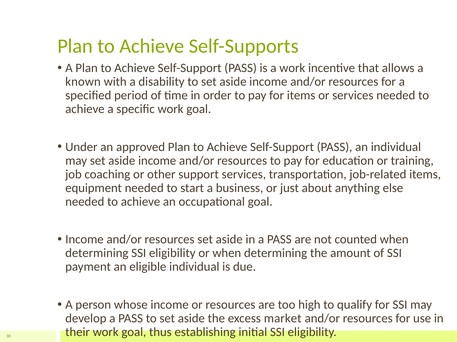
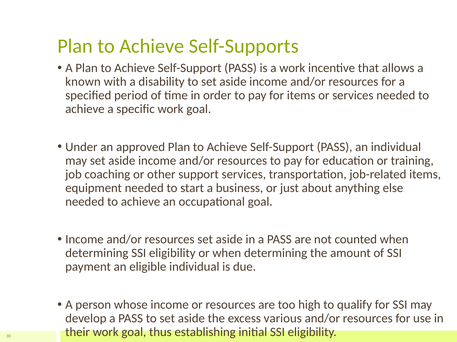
market: market -> various (283, 319)
